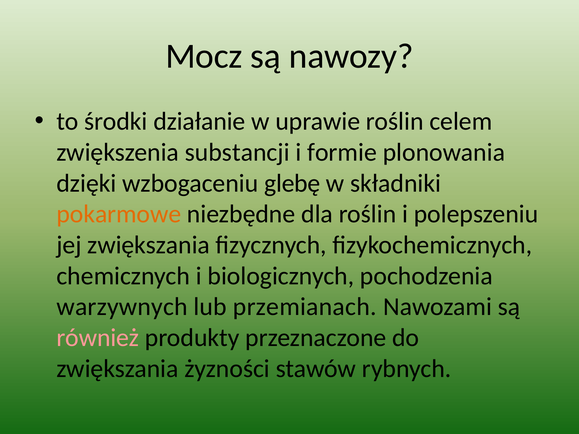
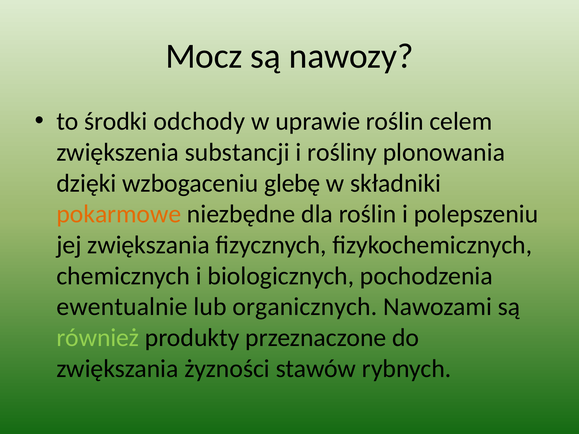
działanie: działanie -> odchody (199, 121)
formie: formie -> rośliny (342, 152)
warzywnych: warzywnych -> ewentualnie (122, 307)
przemianach: przemianach -> organicznych (305, 307)
również colour: pink -> light green (98, 338)
